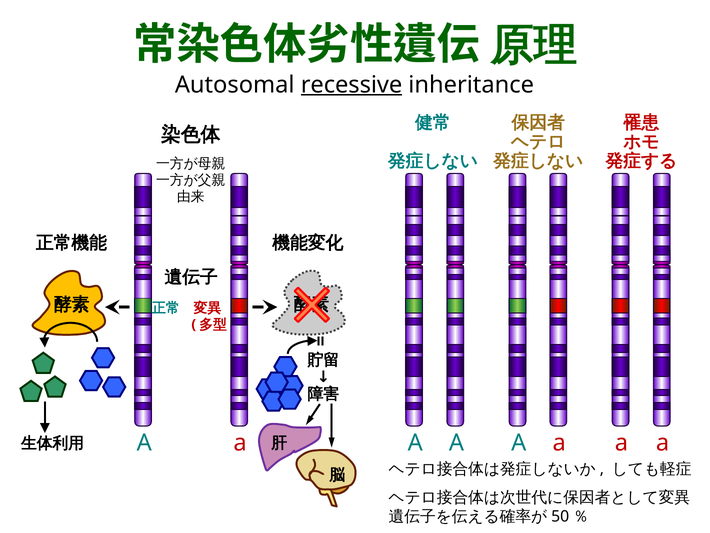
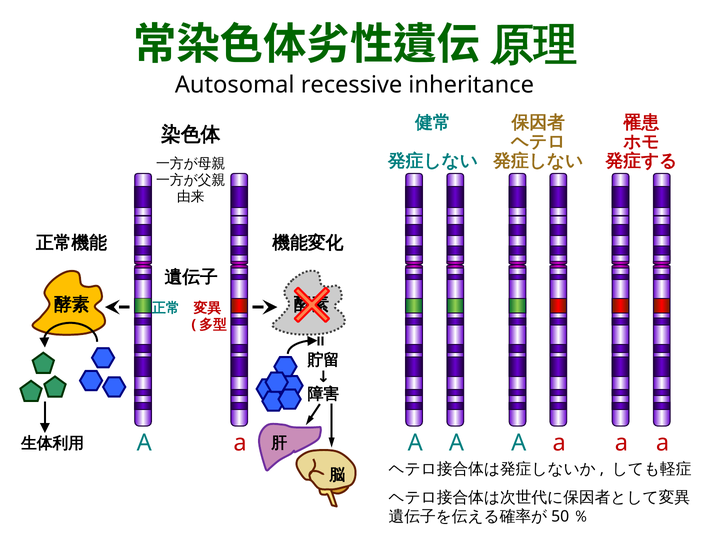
recessive underline: present -> none (352, 85)
